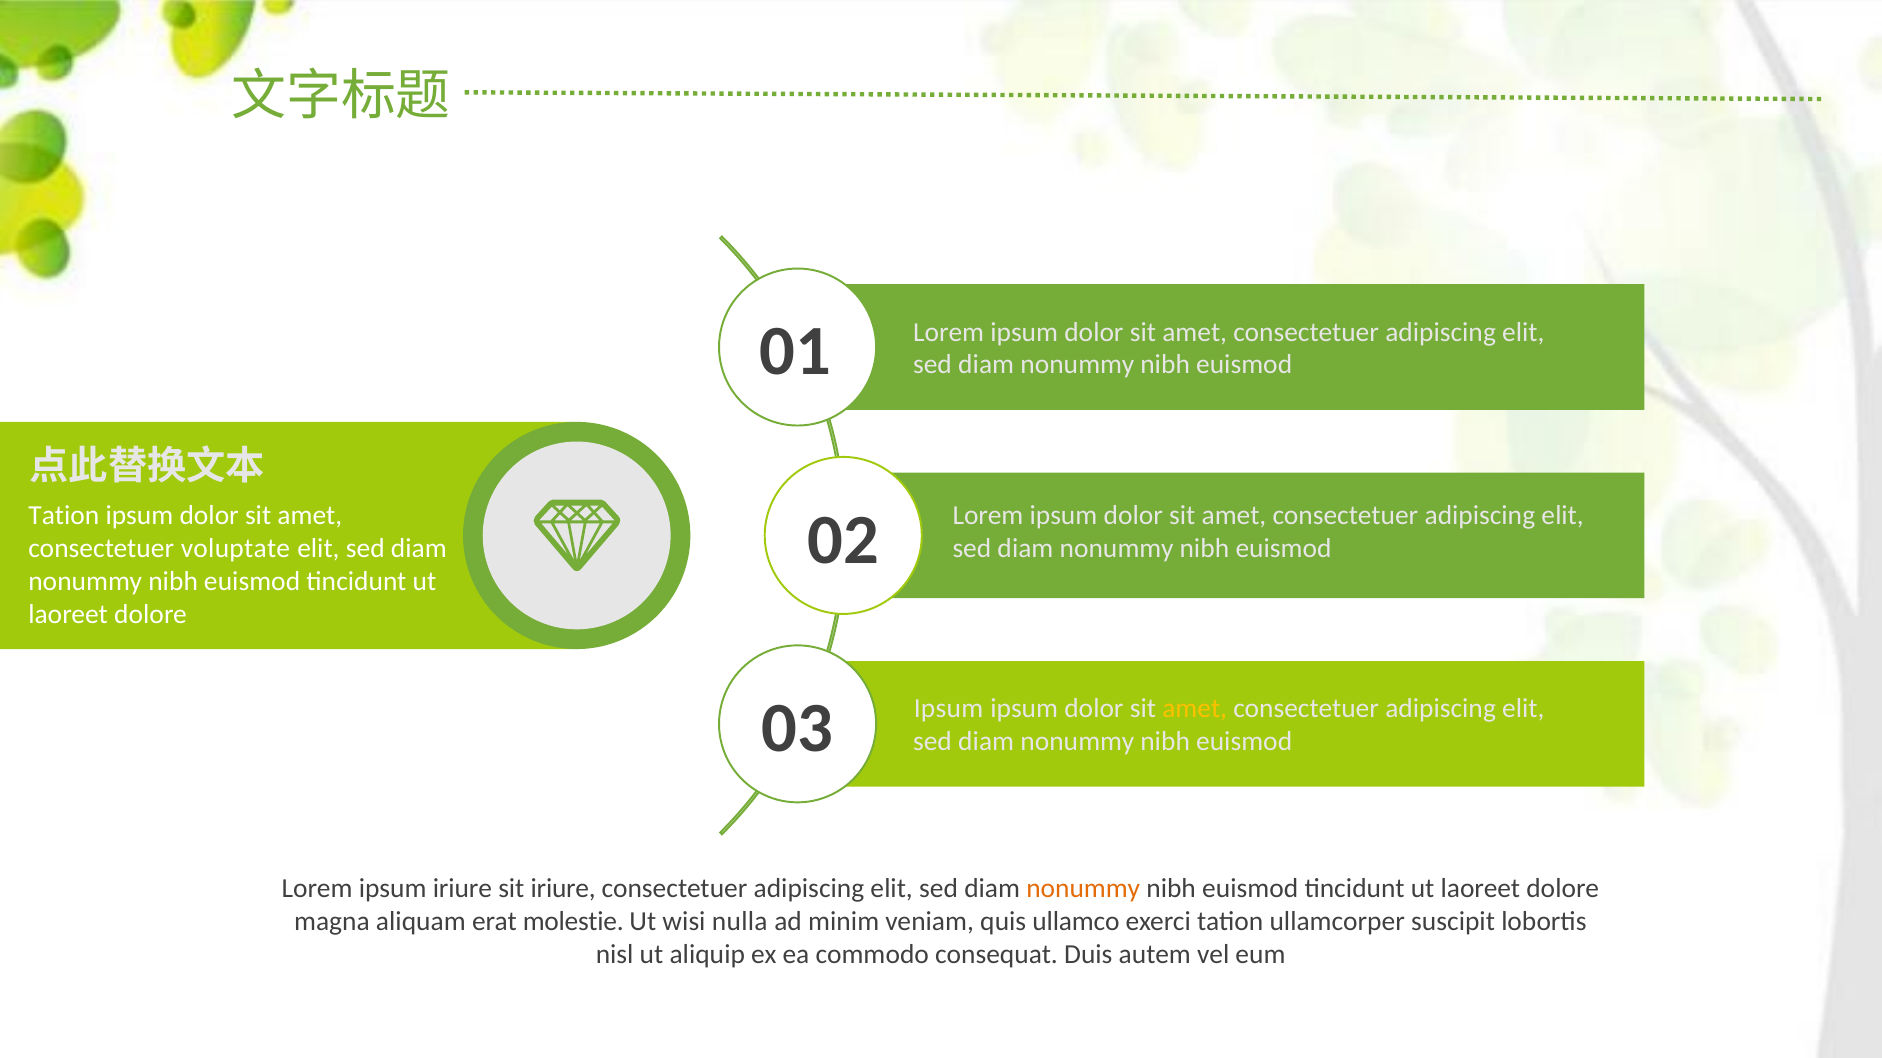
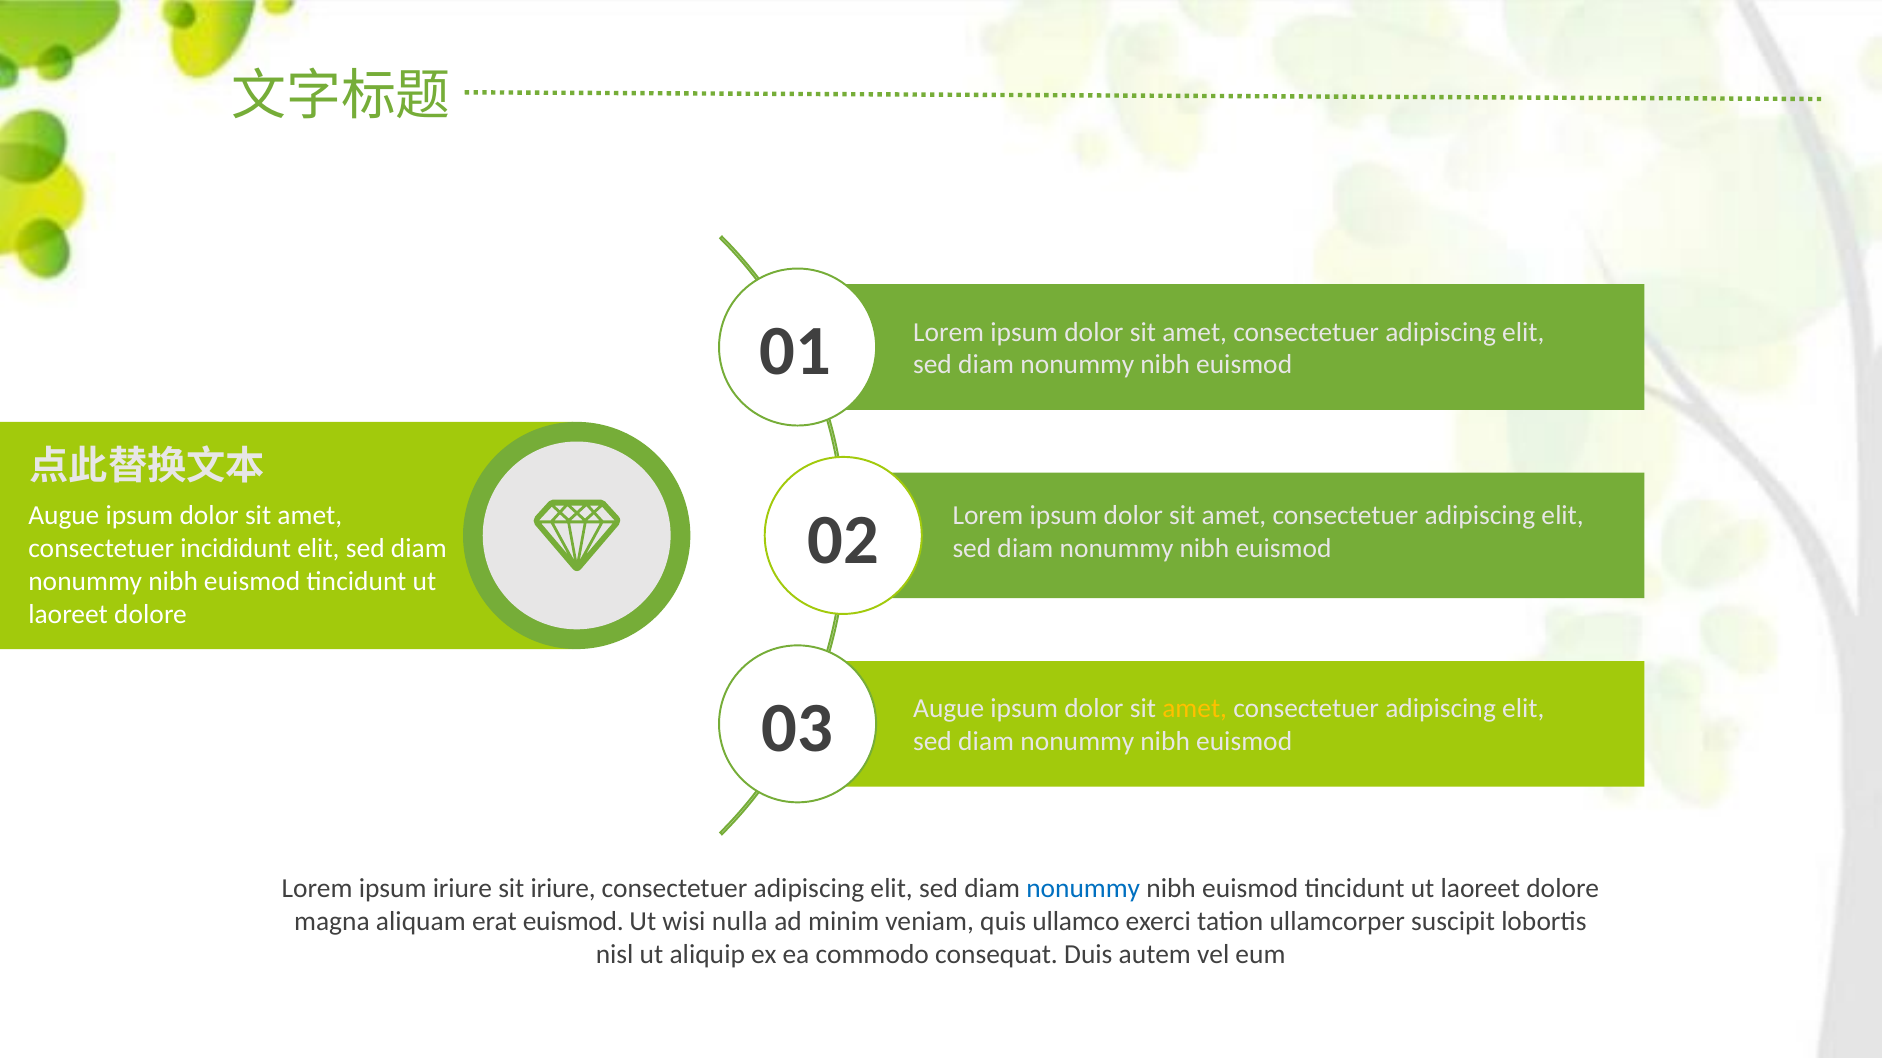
Tation: Tation -> Augue (64, 516)
voluptate: voluptate -> incididunt (236, 549)
Ipsum: Ipsum -> Augue (949, 709)
nonummy colour: orange -> blue (1083, 889)
erat molestie: molestie -> euismod (573, 922)
